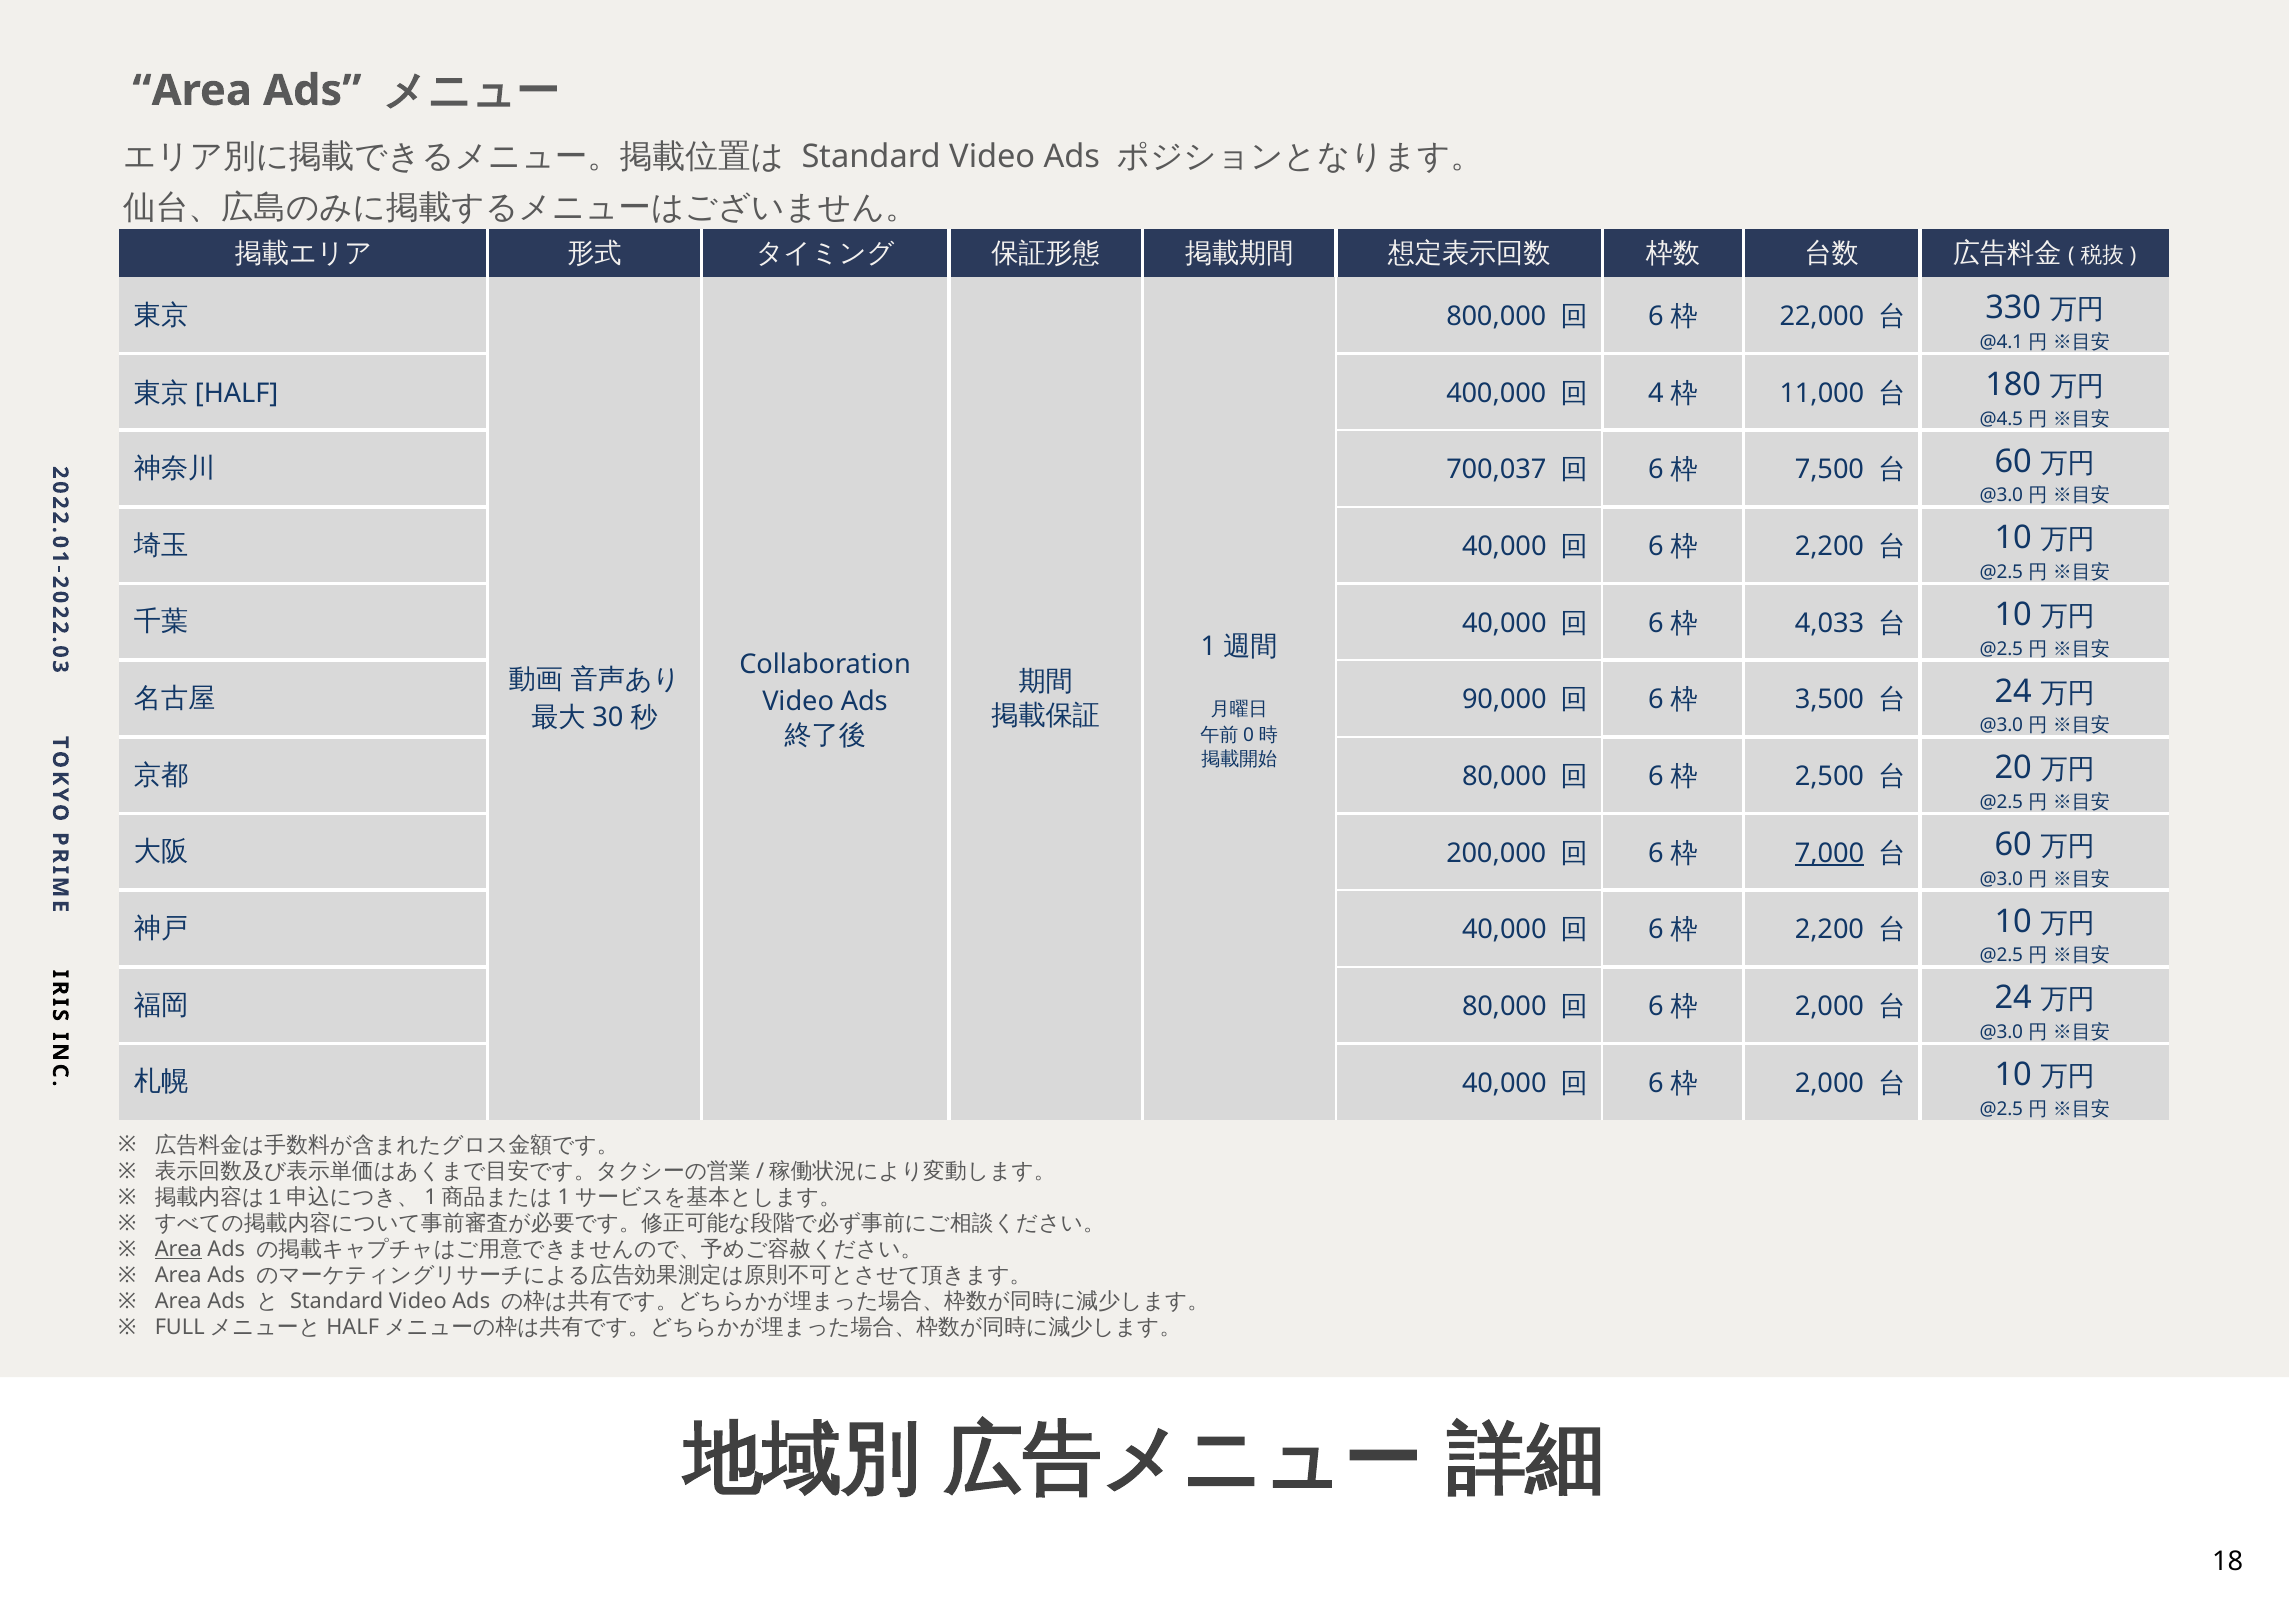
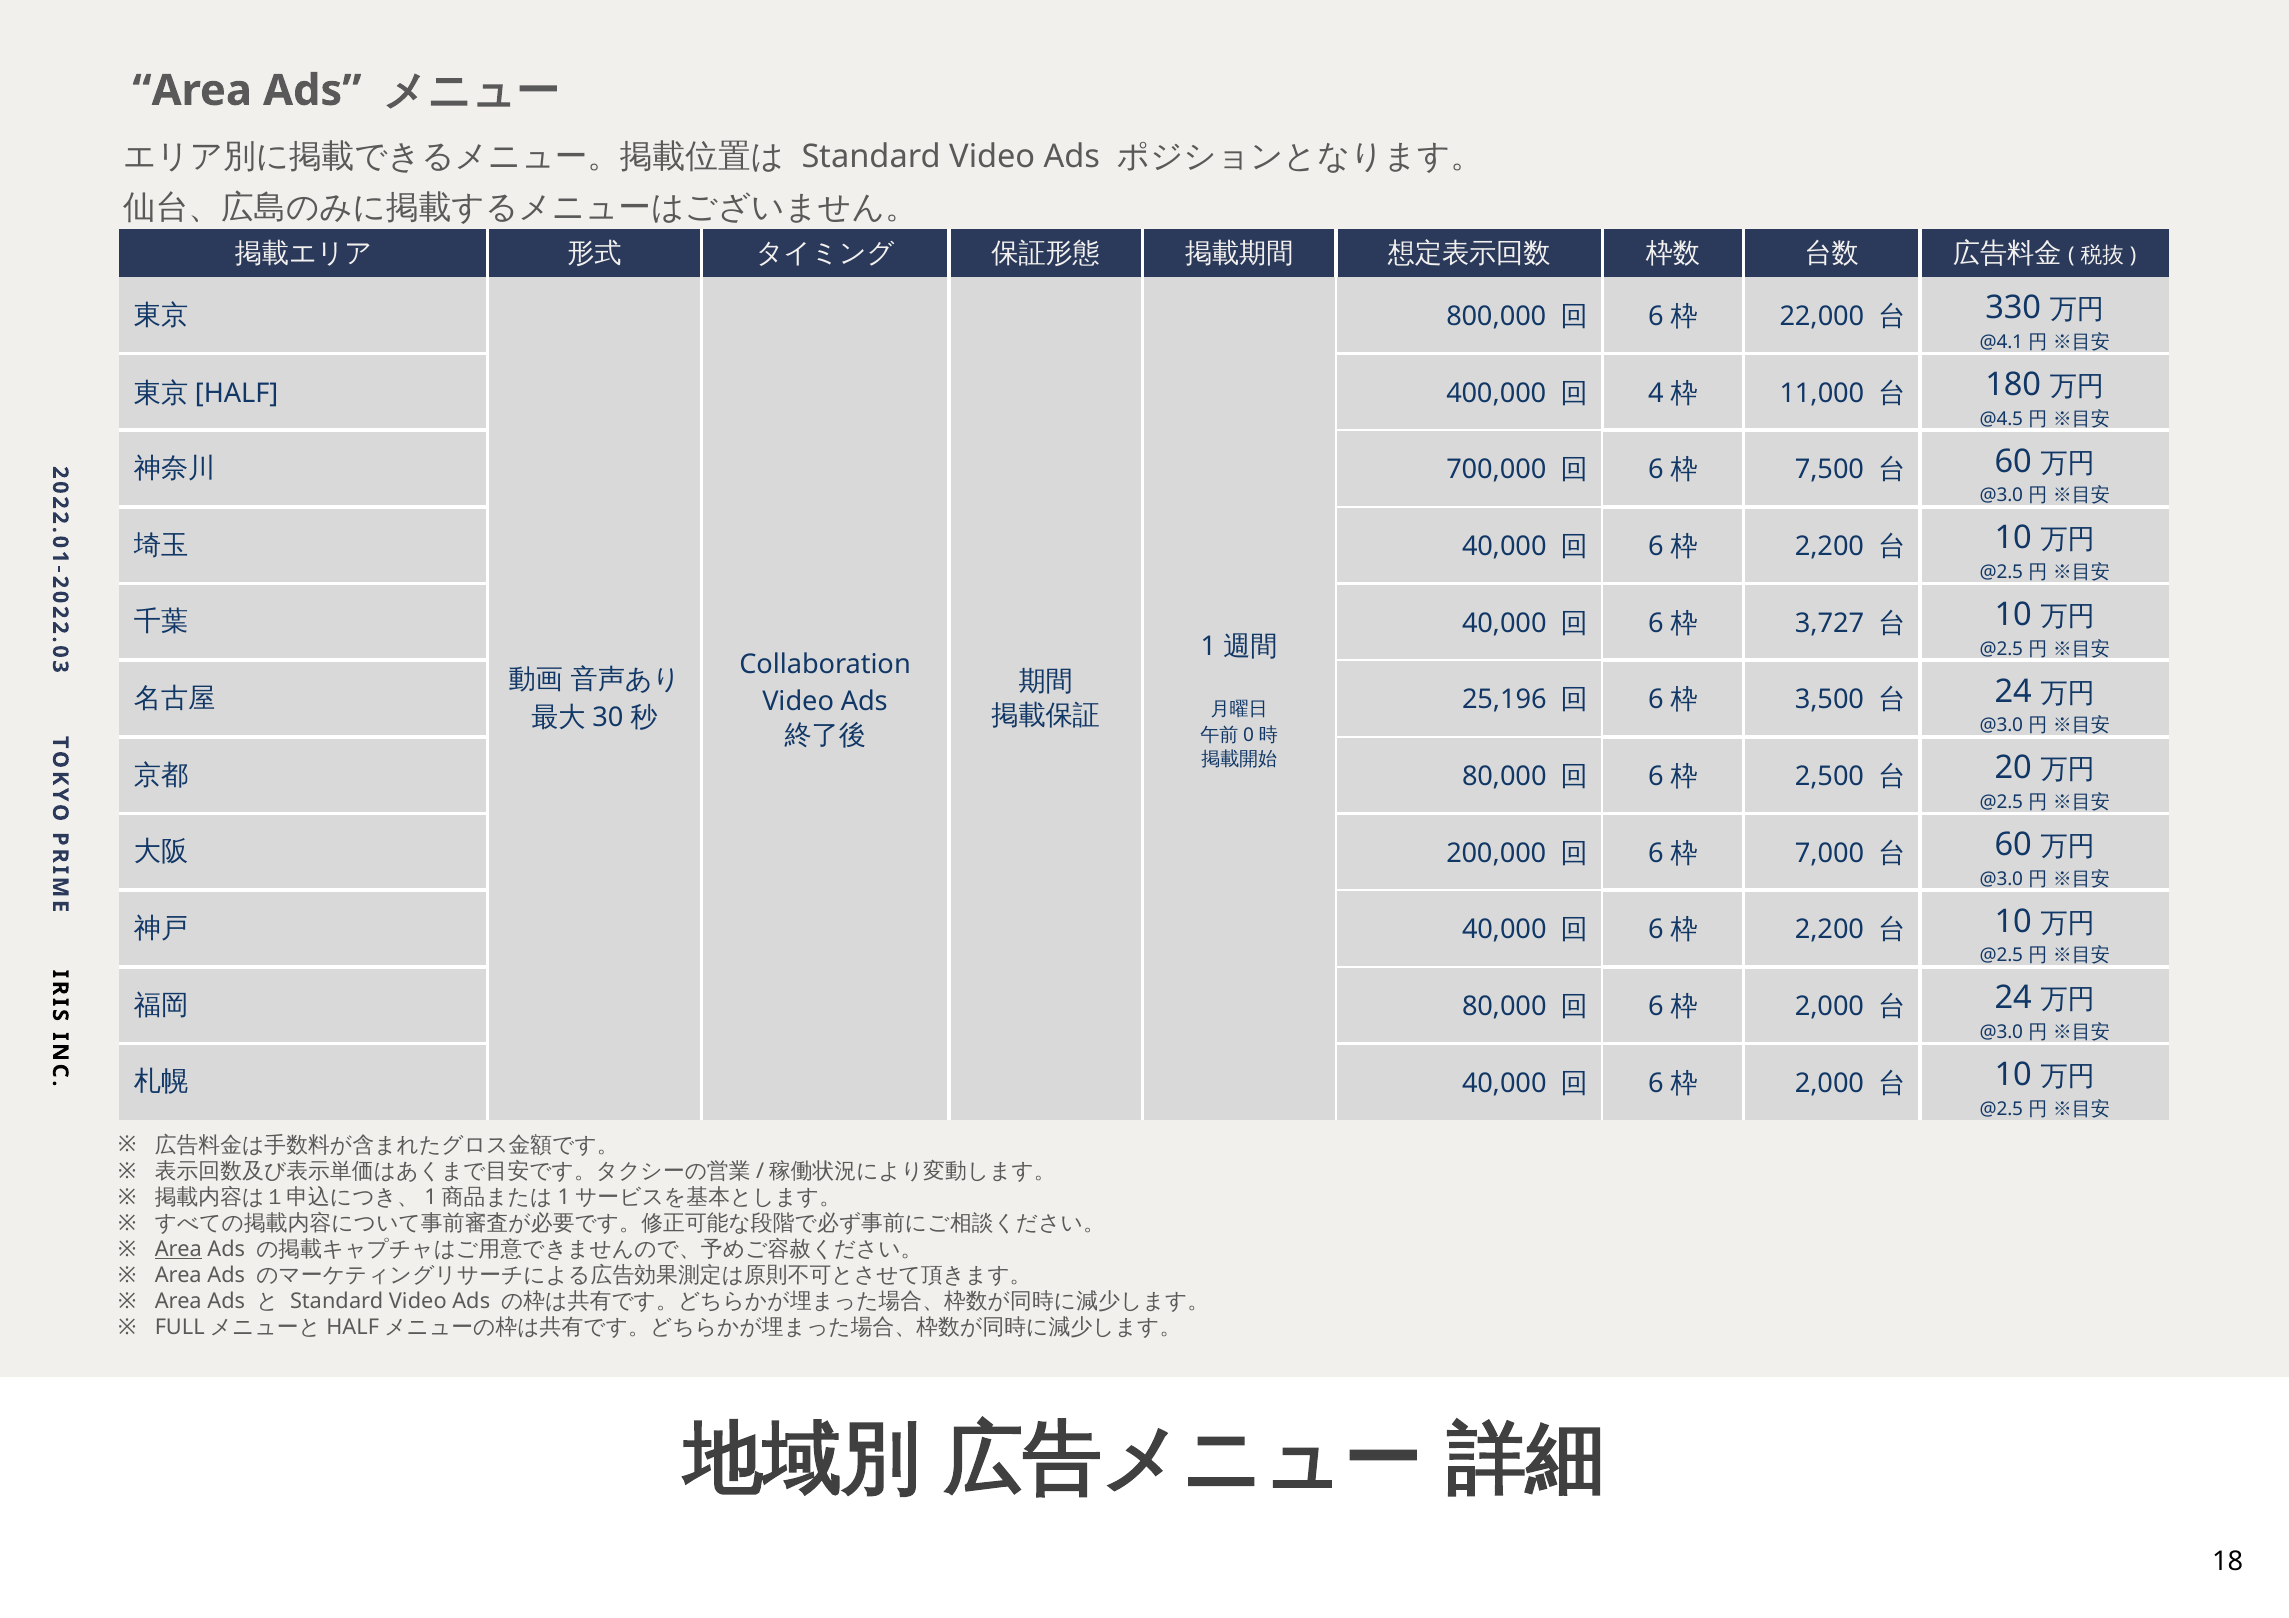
700,037: 700,037 -> 700,000 (1496, 470)
4,033: 4,033 -> 3,727 (1830, 623)
90,000: 90,000 -> 25,196 (1504, 700)
7,000 underline: present -> none (1830, 854)
